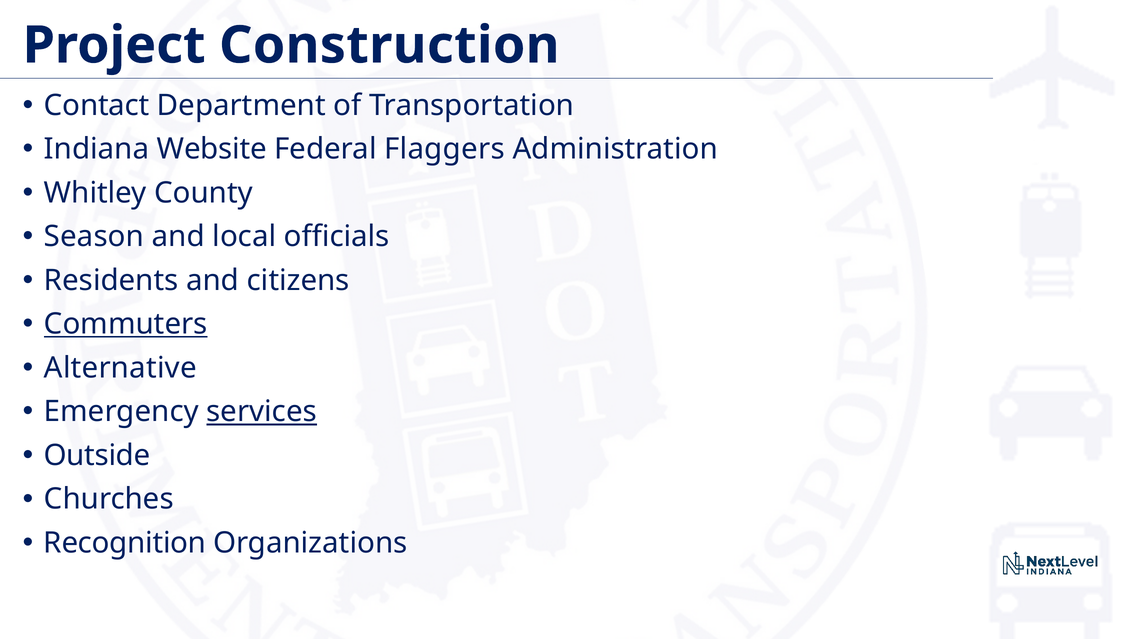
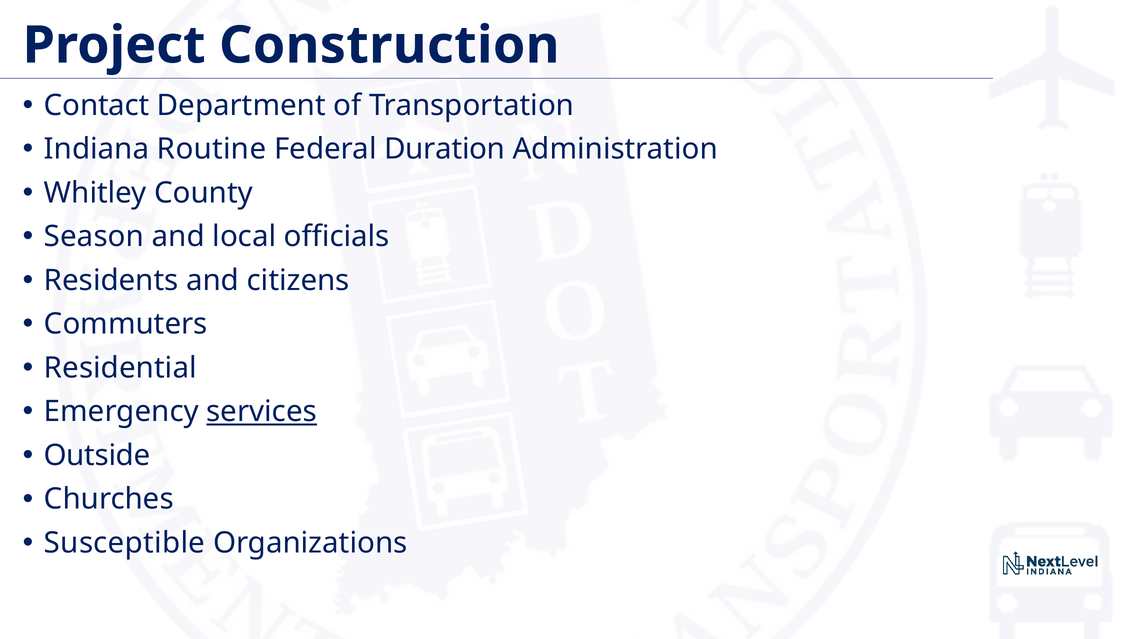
Website: Website -> Routine (212, 149)
Flaggers: Flaggers -> Duration (445, 149)
Commuters underline: present -> none (126, 324)
Alternative: Alternative -> Residential (120, 368)
Recognition: Recognition -> Susceptible (125, 543)
